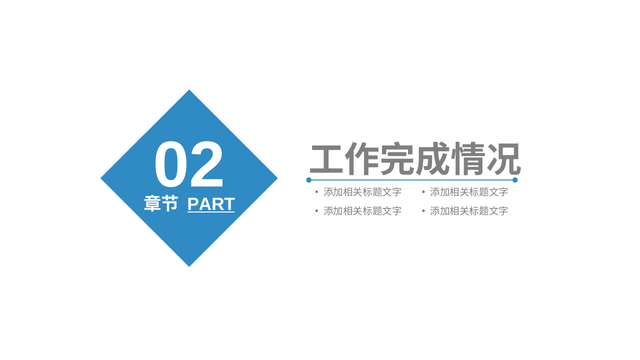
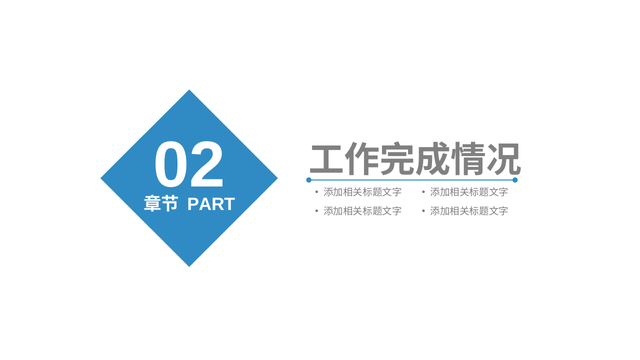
PART underline: present -> none (211, 205)
